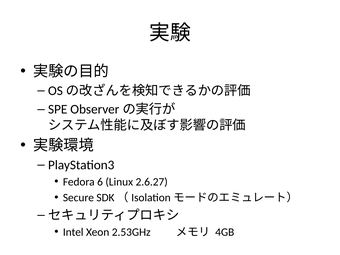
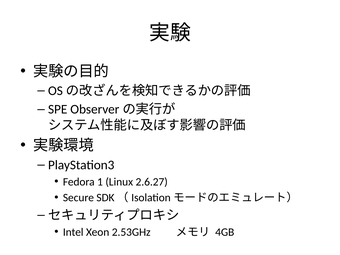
6: 6 -> 1 (100, 182)
